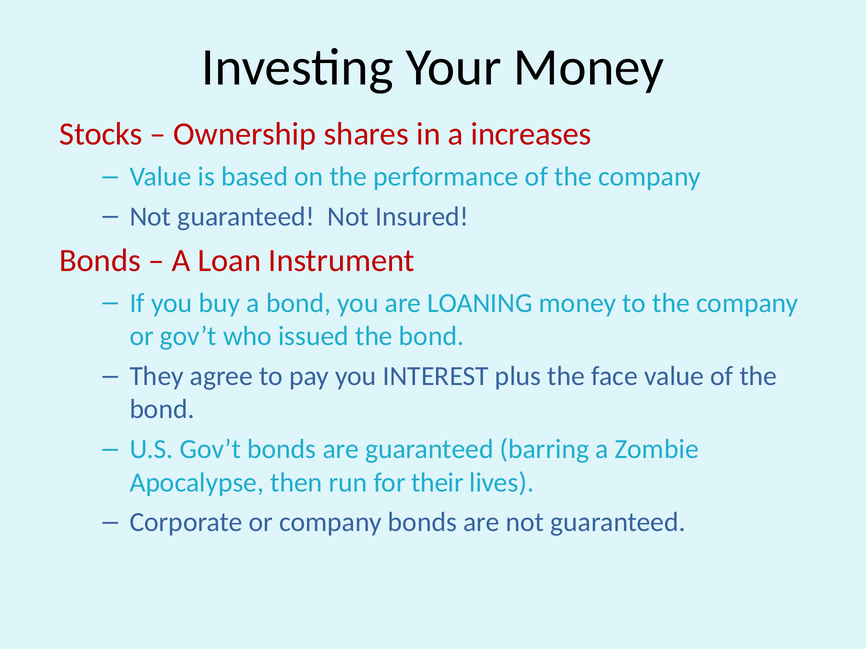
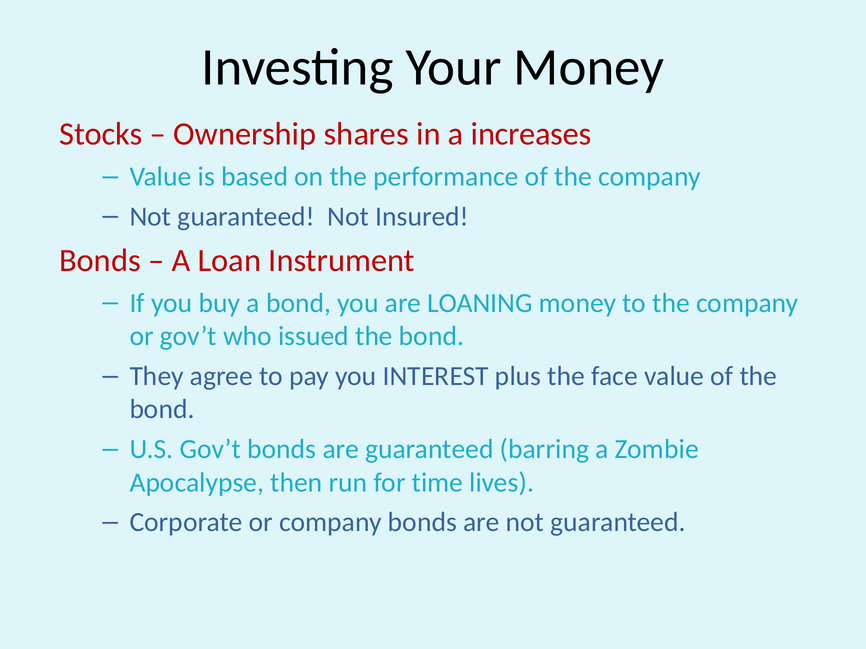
their: their -> time (437, 483)
